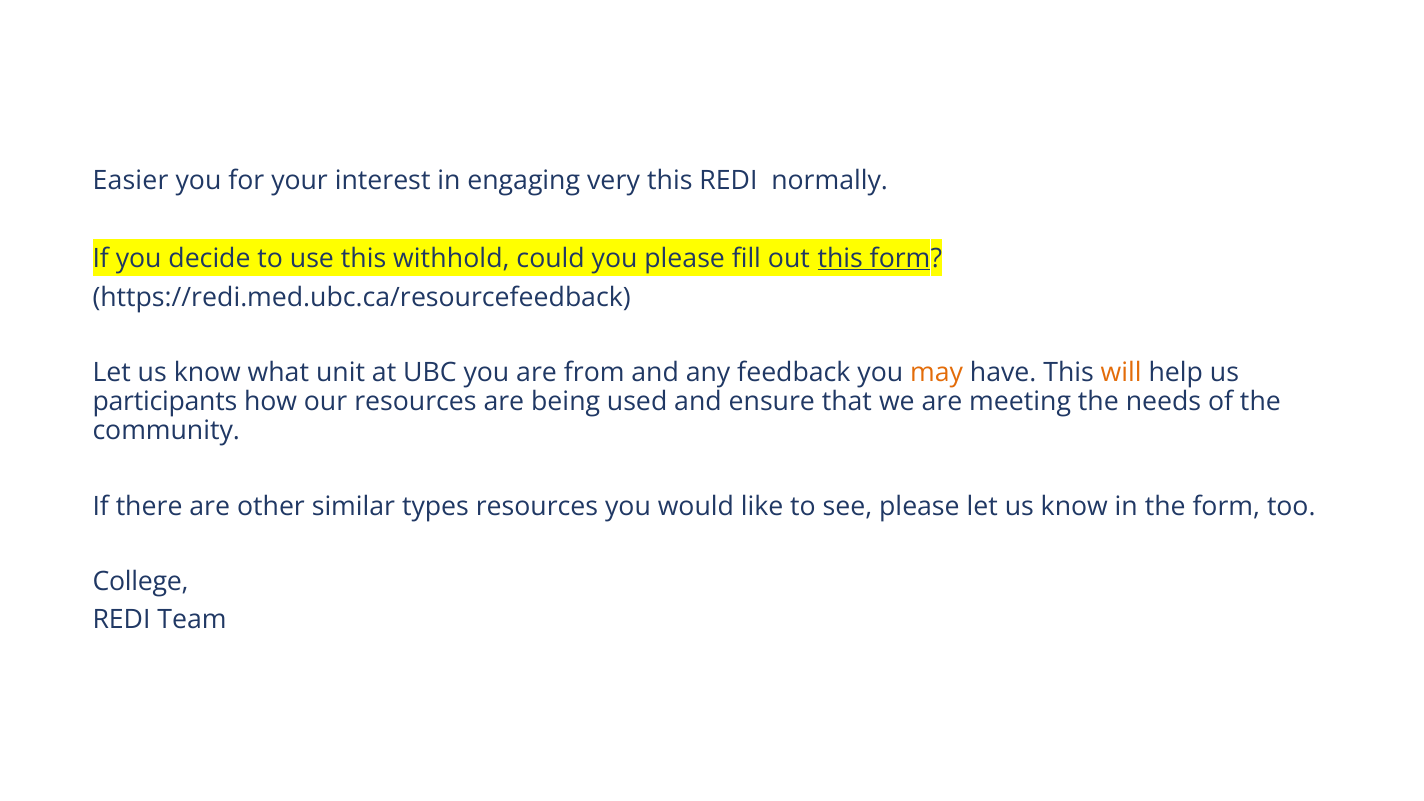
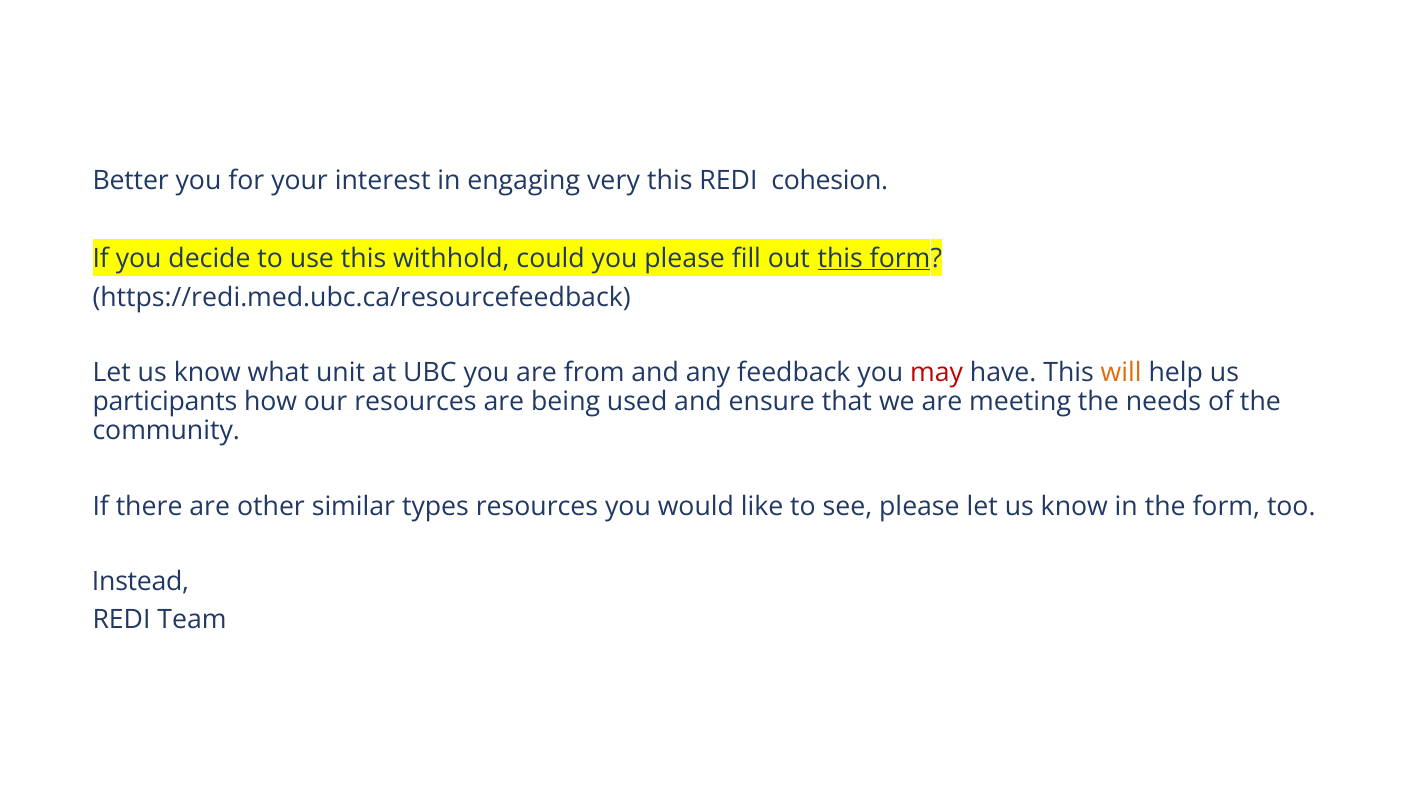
Easier: Easier -> Better (131, 181)
normally: normally -> cohesion (830, 181)
may colour: orange -> red (936, 373)
College: College -> Instead (141, 582)
